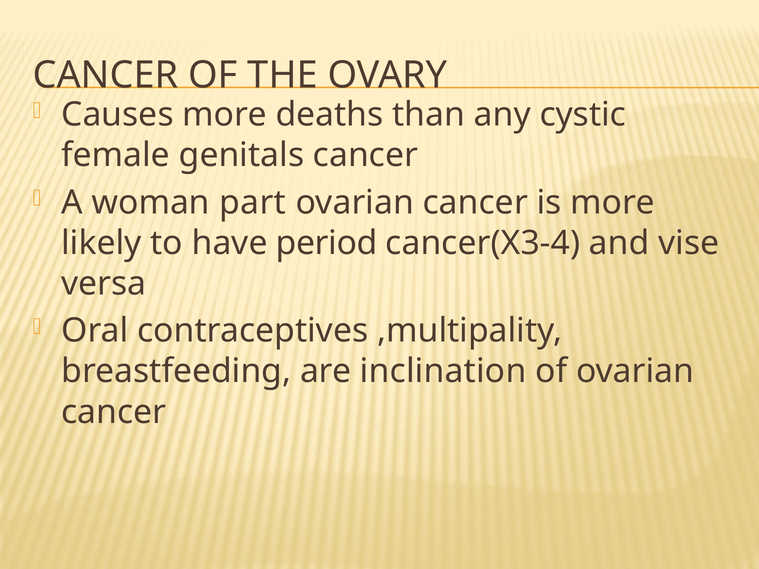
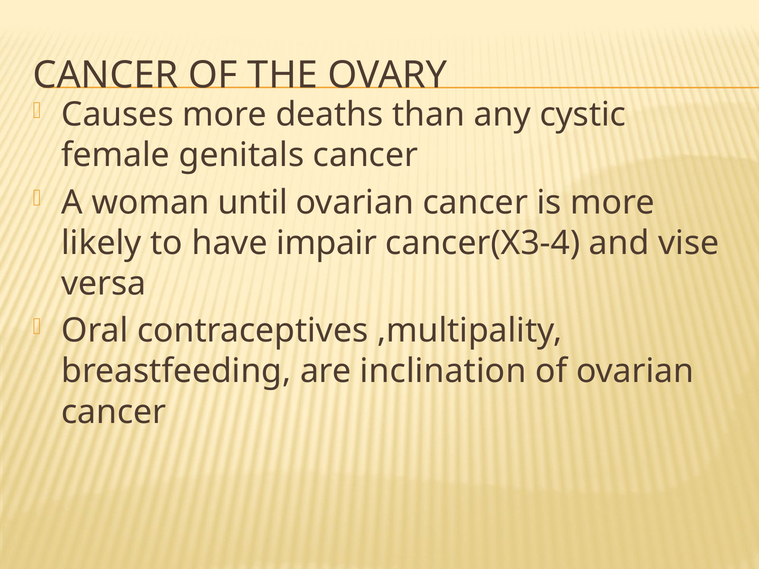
part: part -> until (253, 203)
period: period -> impair (327, 243)
